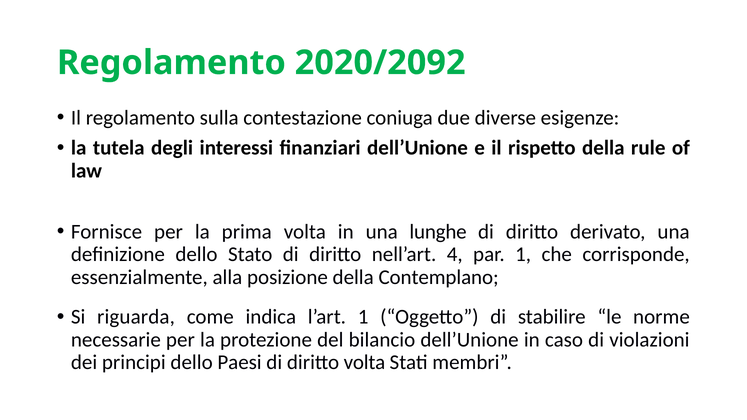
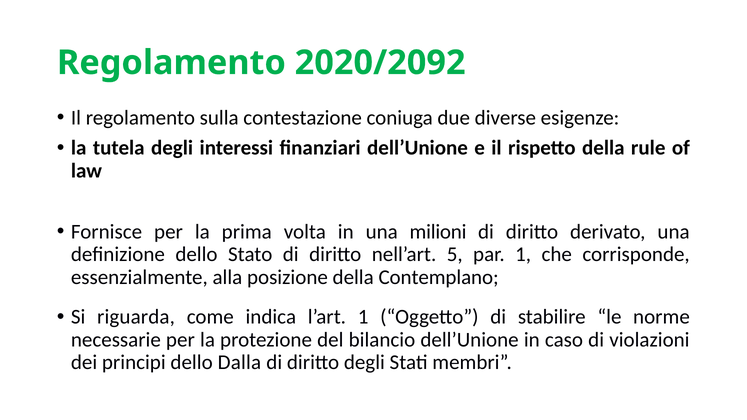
lunghe: lunghe -> milioni (438, 232)
4: 4 -> 5 (455, 255)
Paesi: Paesi -> Dalla (239, 363)
diritto volta: volta -> degli (364, 363)
